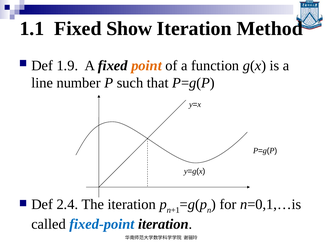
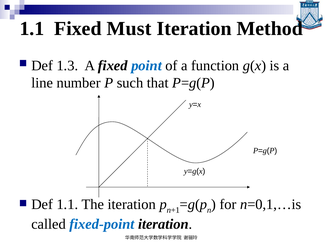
Show: Show -> Must (129, 28)
1.9: 1.9 -> 1.3 (67, 65)
point colour: orange -> blue (147, 65)
Def 2.4: 2.4 -> 1.1 (67, 204)
